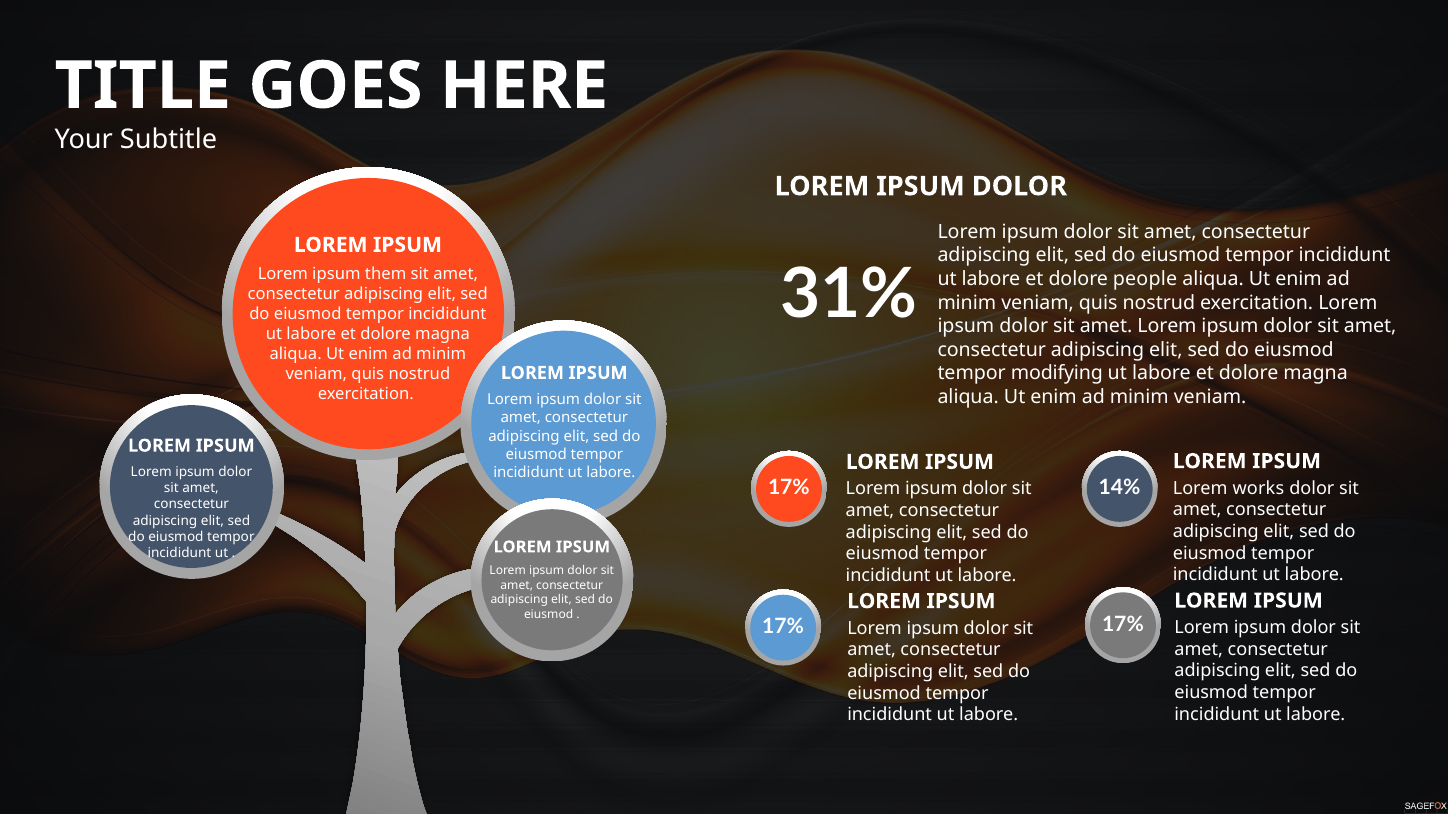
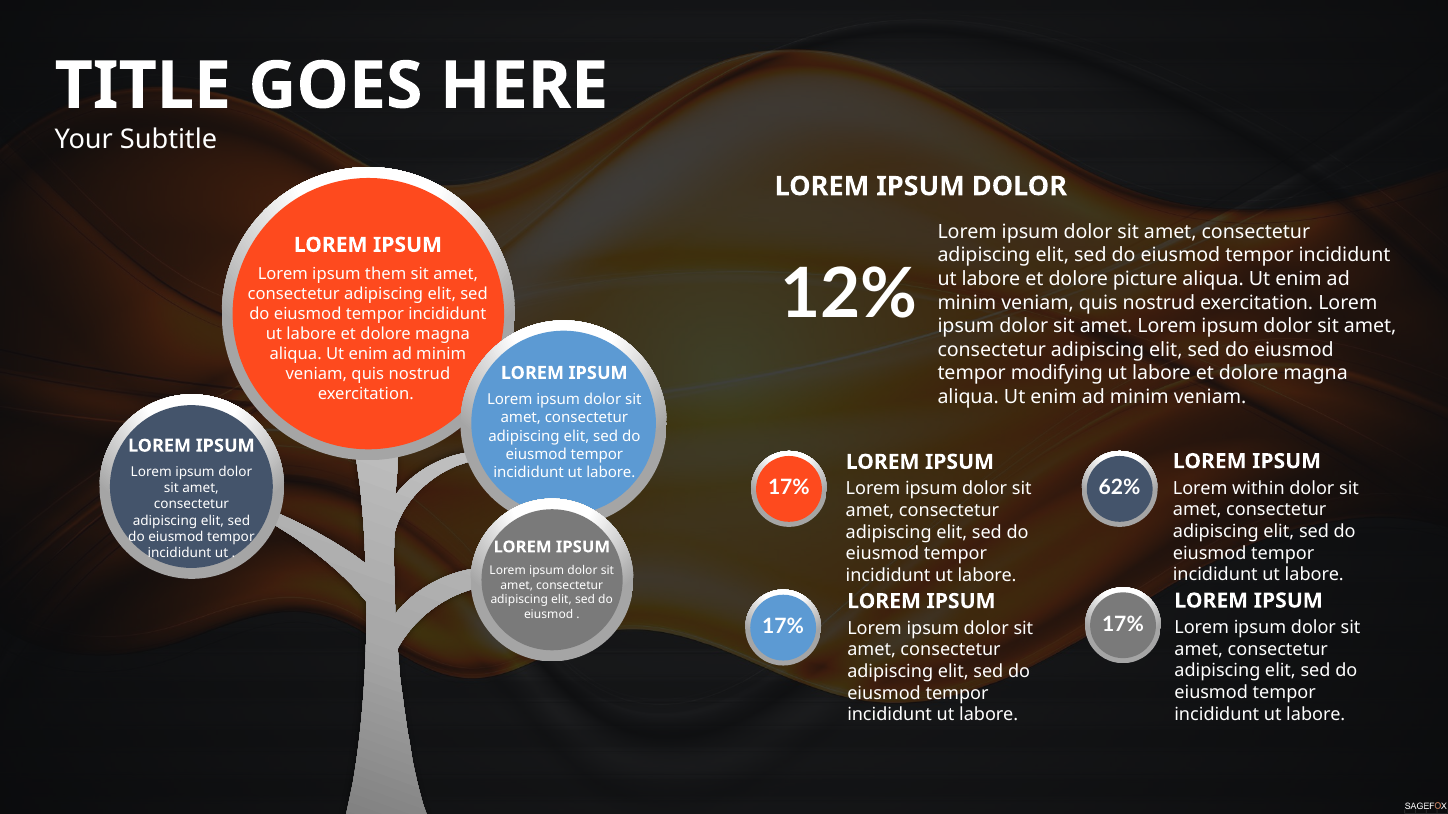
31%: 31% -> 12% (849, 295)
people: people -> picture (1145, 279)
14%: 14% -> 62% (1120, 488)
works: works -> within (1258, 488)
